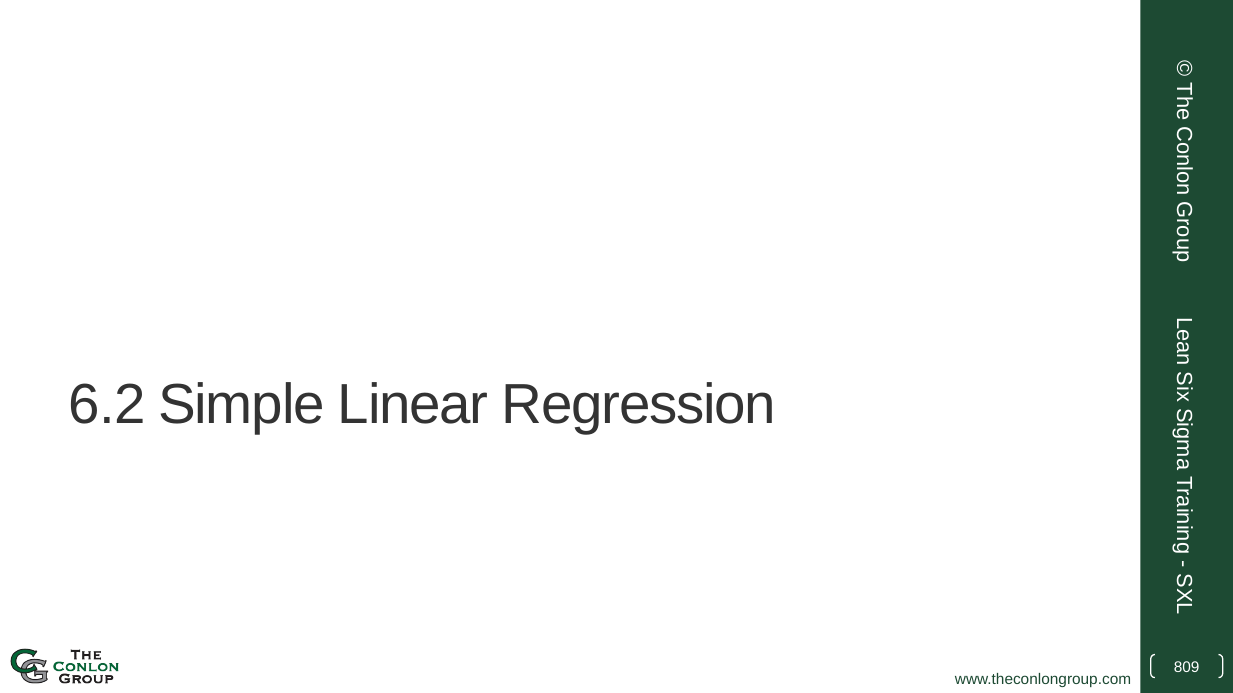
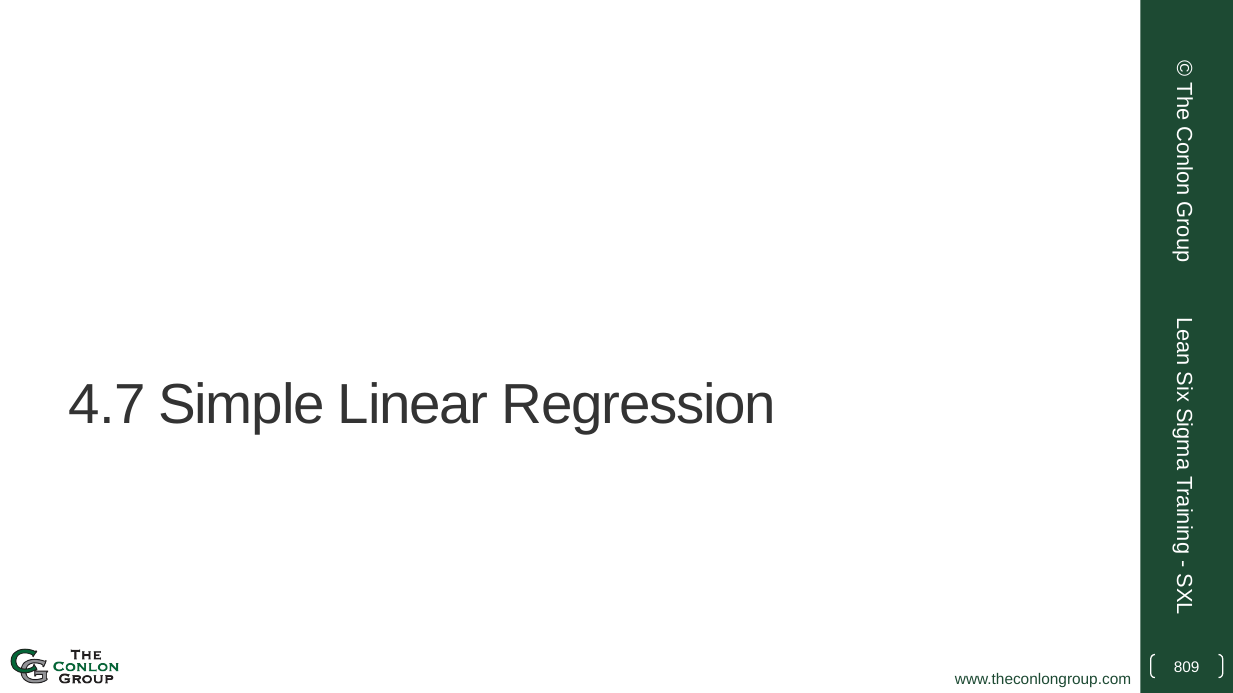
6.2: 6.2 -> 4.7 (107, 405)
